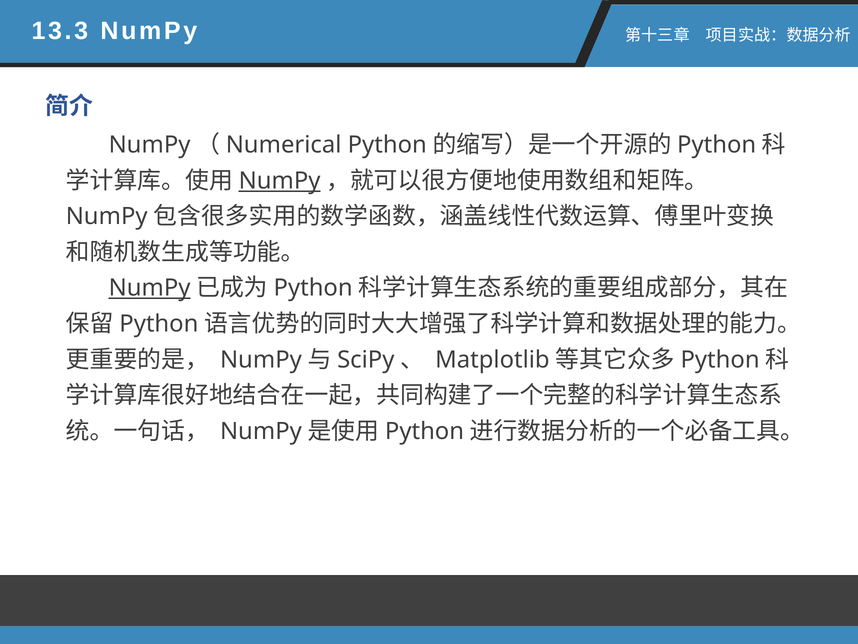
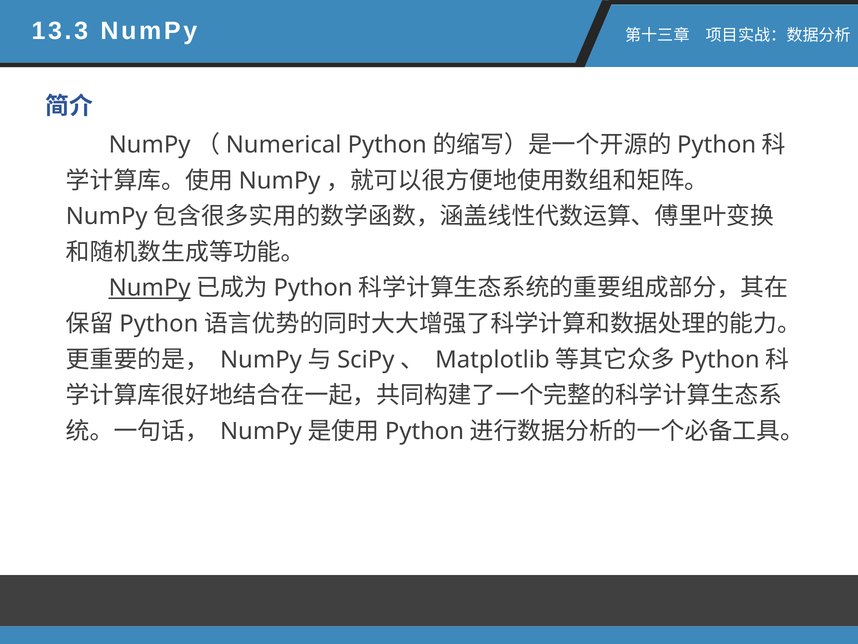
NumPy underline: present -> none (280, 181)
